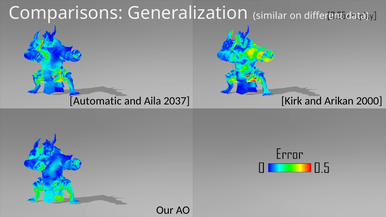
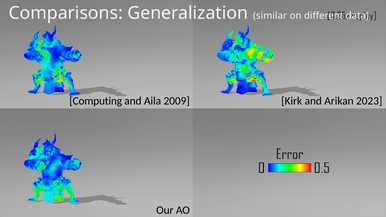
Automatic: Automatic -> Computing (96, 101)
2037: 2037 -> 2009 (177, 101)
2000: 2000 -> 2023 (369, 101)
